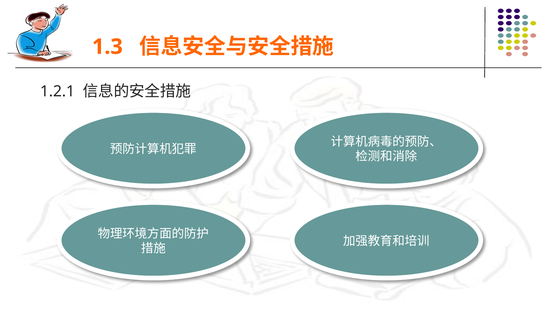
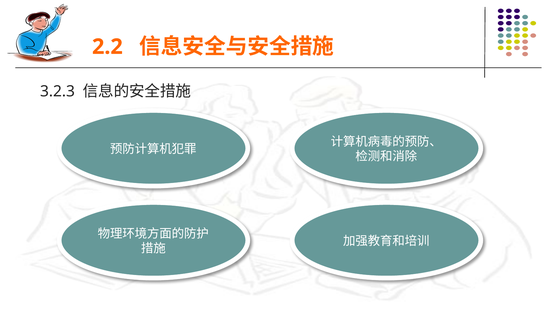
1.3: 1.3 -> 2.2 (107, 47)
1.2.1: 1.2.1 -> 3.2.3 (57, 92)
